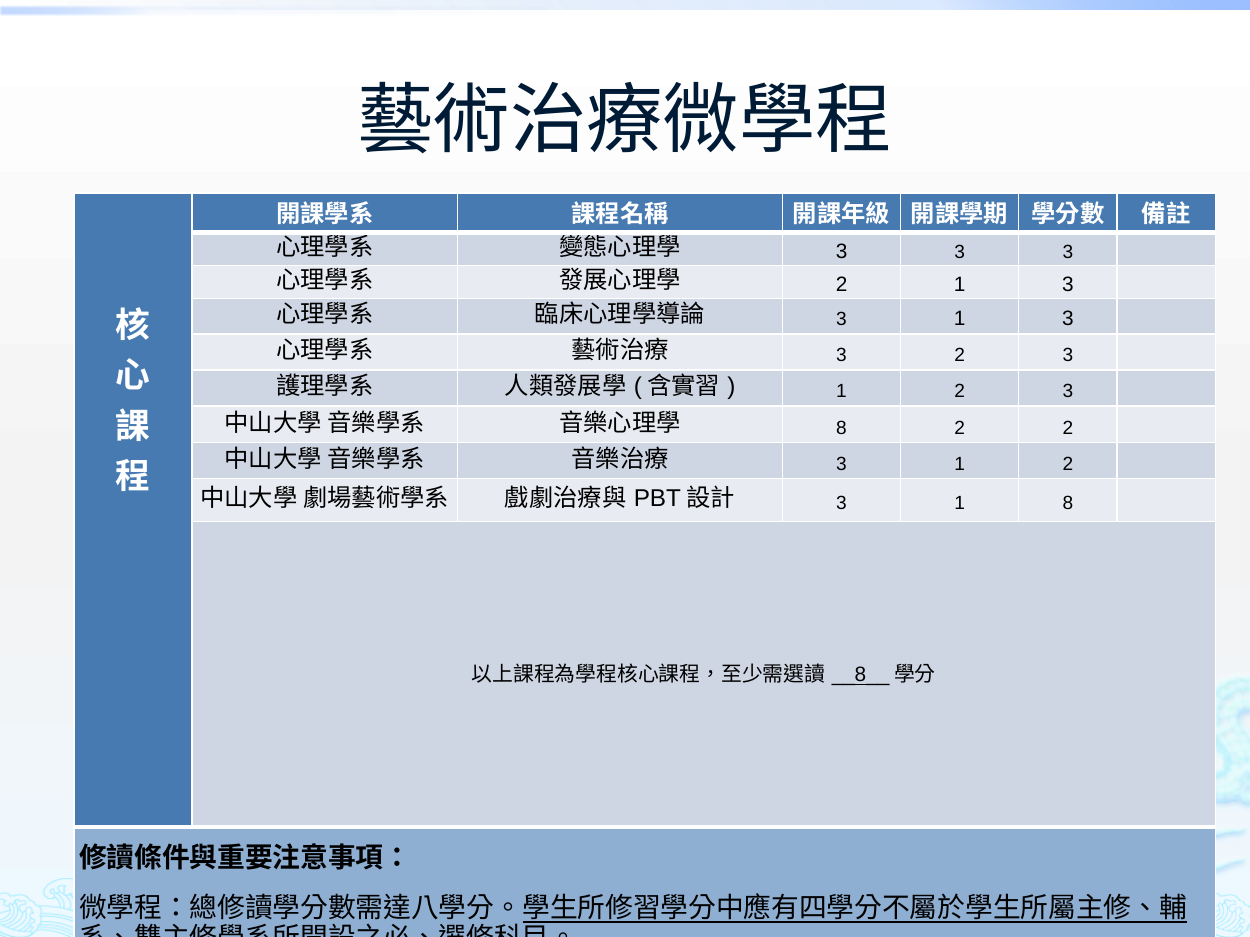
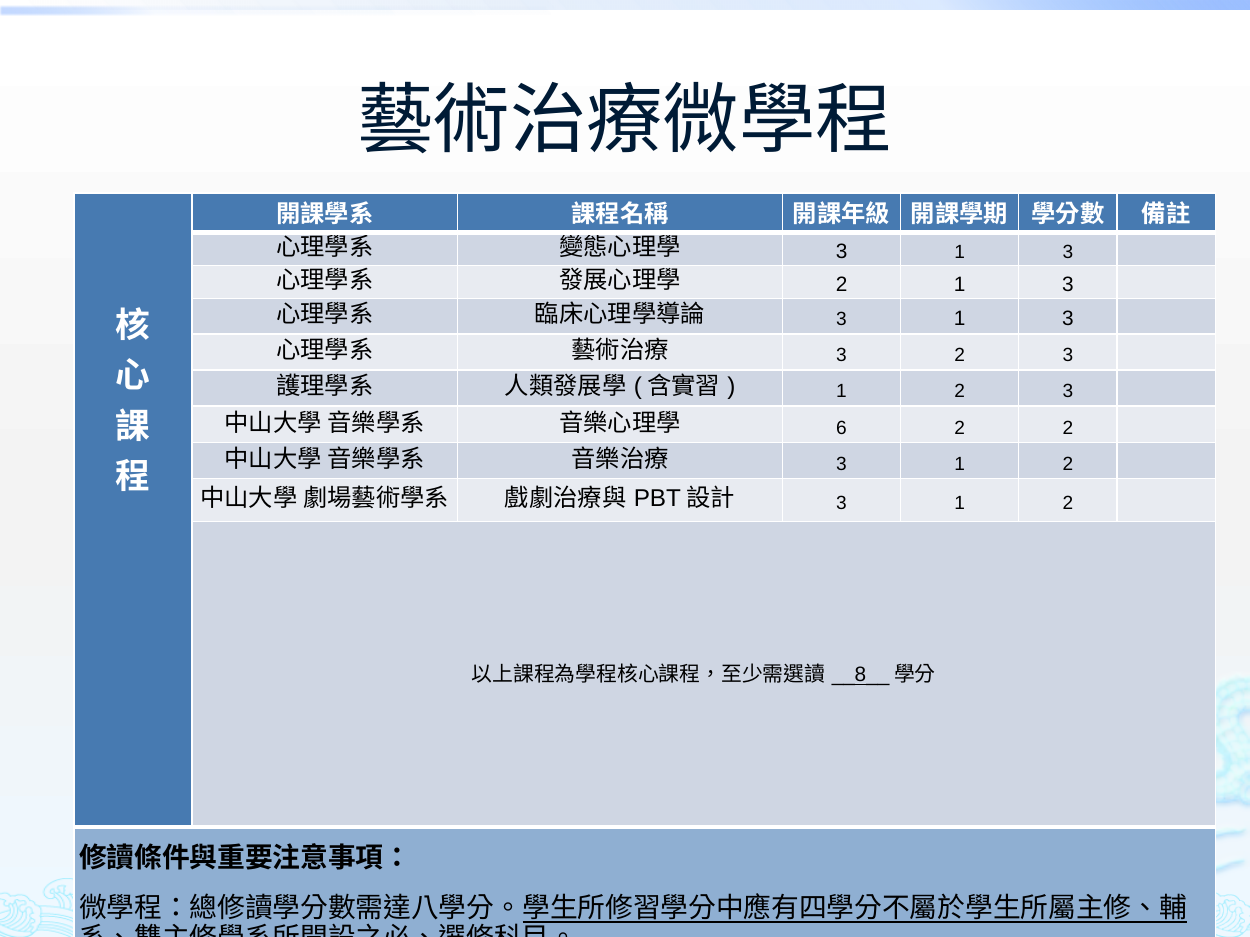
3: 3 -> 1 (960, 253)
8: 8 -> 6 (841, 428)
8: 8 -> 2 (1068, 504)
